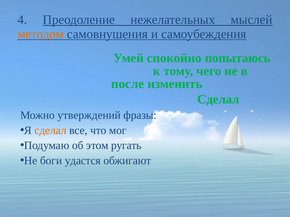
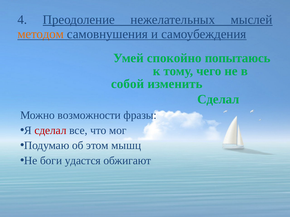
после: после -> собой (128, 84)
утверждений: утверждений -> возможности (89, 116)
сделал colour: orange -> red (50, 131)
ругать: ругать -> мышц (126, 146)
